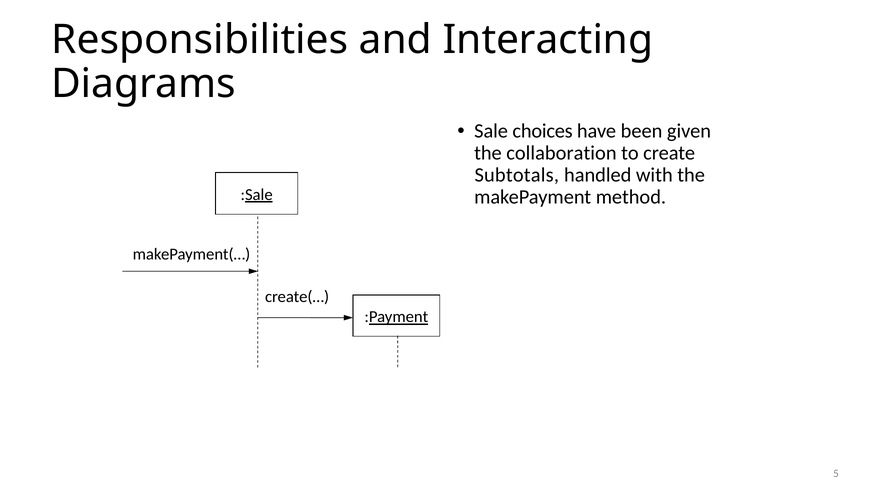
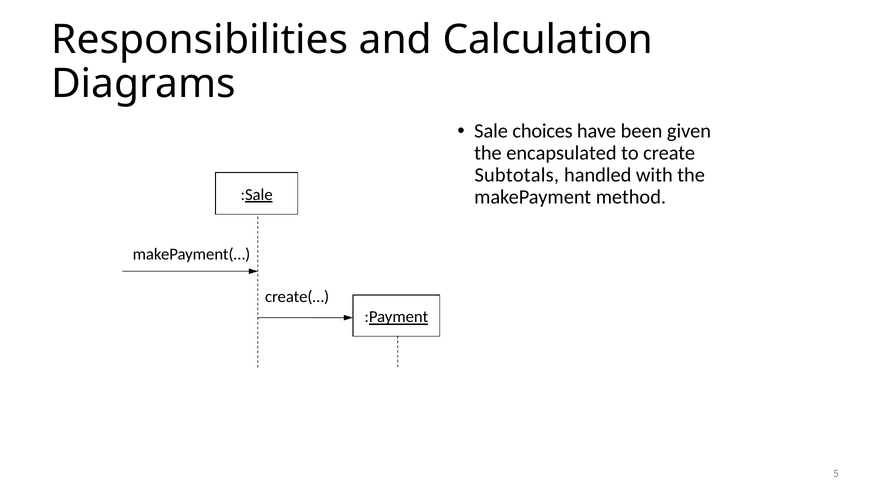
Interacting: Interacting -> Calculation (548, 40)
collaboration: collaboration -> encapsulated (561, 153)
